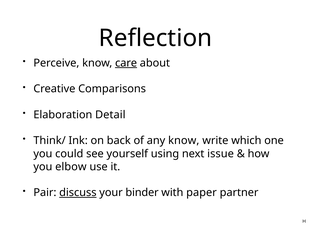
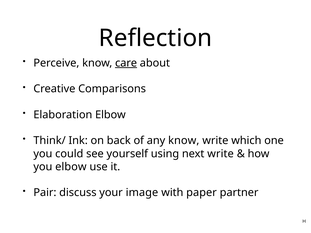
Elaboration Detail: Detail -> Elbow (110, 115)
next issue: issue -> write (221, 154)
discuss underline: present -> none (78, 193)
binder: binder -> image (142, 193)
